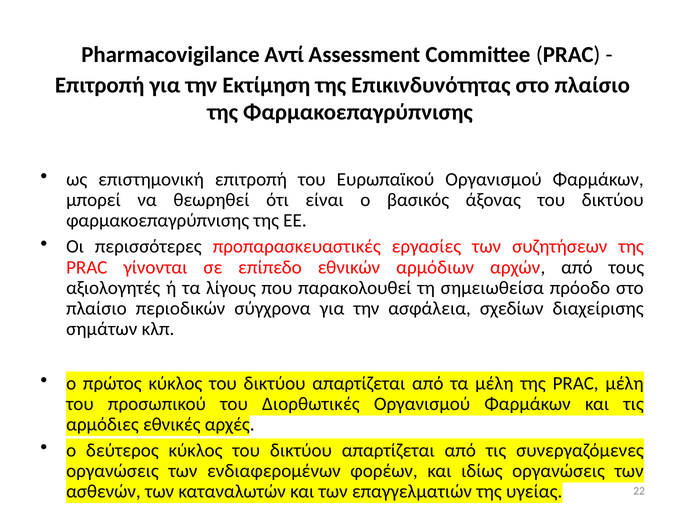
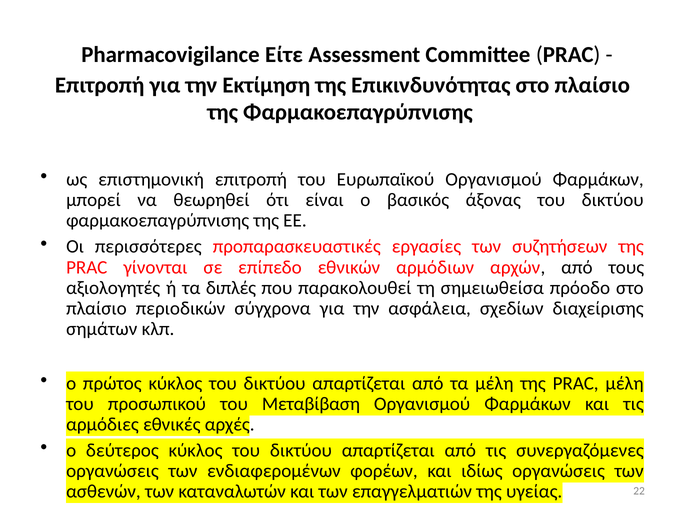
Αντί: Αντί -> Είτε (284, 55)
λίγους: λίγους -> διπλές (231, 288)
Διορθωτικές: Διορθωτικές -> Μεταβίβαση (311, 404)
